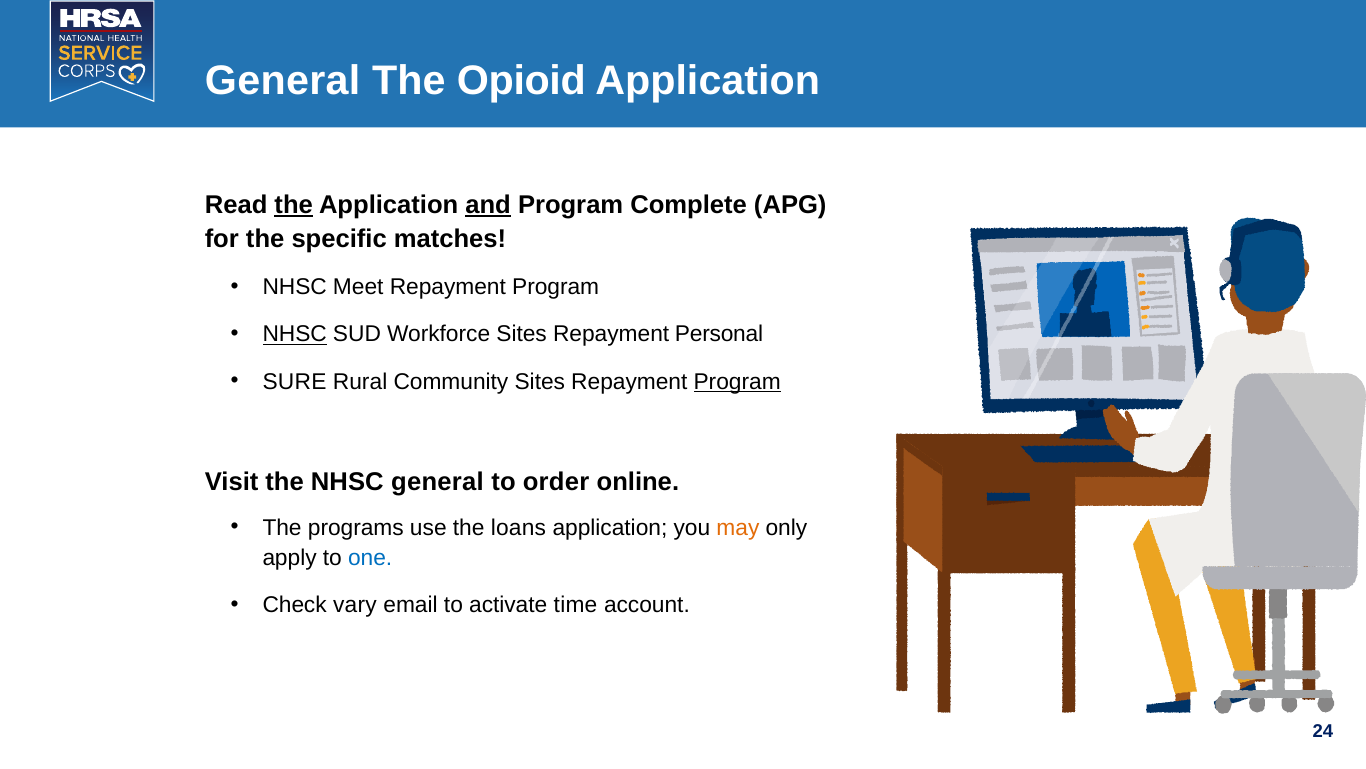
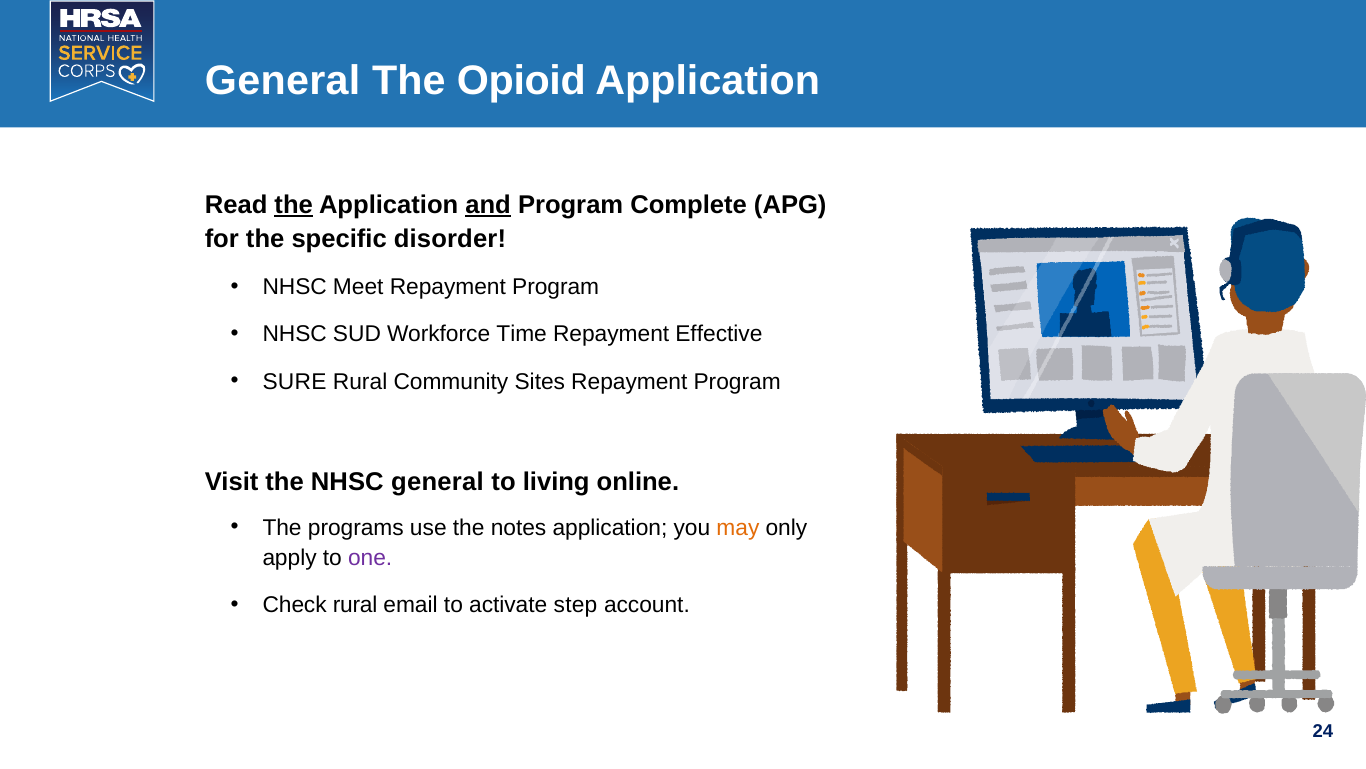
matches: matches -> disorder (450, 238)
NHSC underline: present -> none (295, 334)
Workforce Sites: Sites -> Time (522, 334)
Personal: Personal -> Effective (719, 334)
Program underline: present -> none (737, 381)
order: order -> living (556, 482)
loans: loans -> notes (519, 527)
one colour: blue -> purple (370, 557)
Check vary: vary -> rural (355, 604)
time: time -> step (576, 604)
